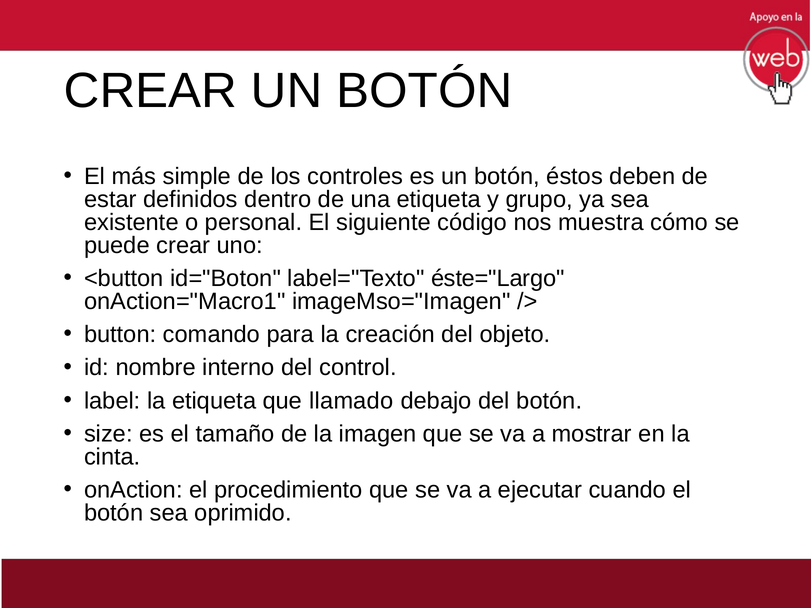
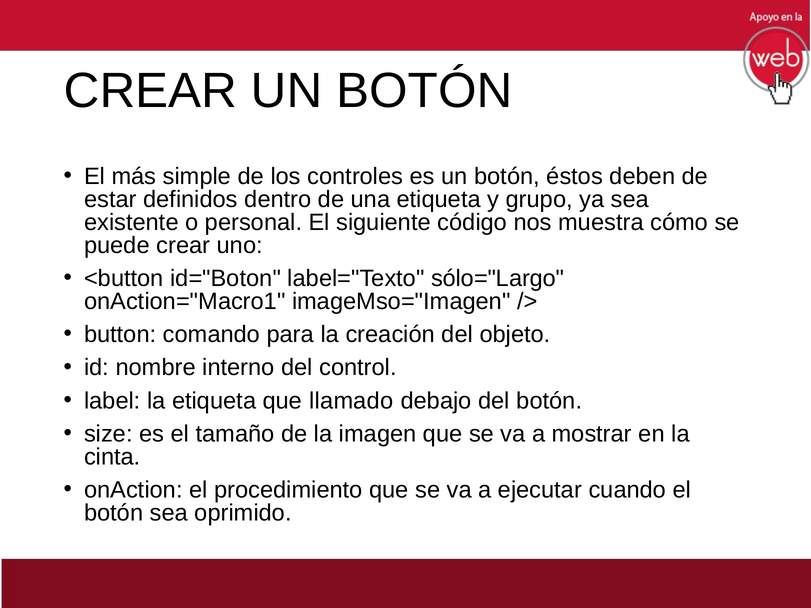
éste="Largo: éste="Largo -> sólo="Largo (498, 279)
